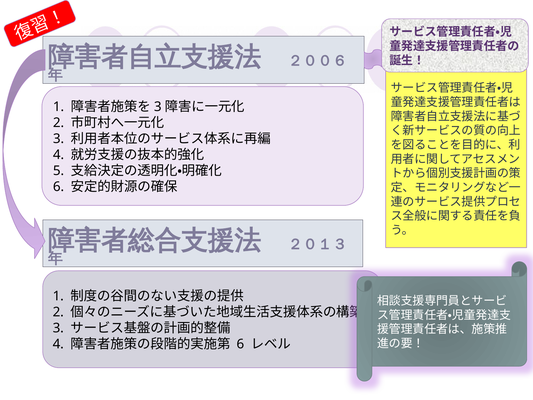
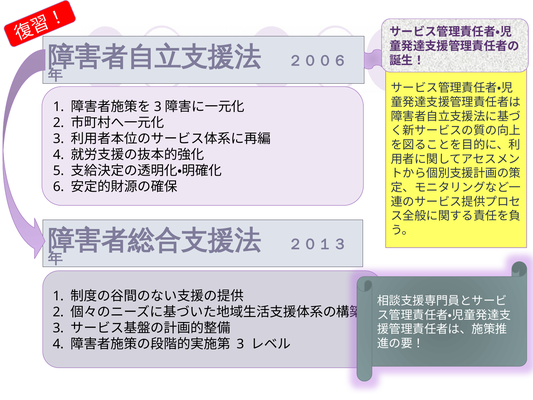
6: 6 -> 3 (240, 344)
